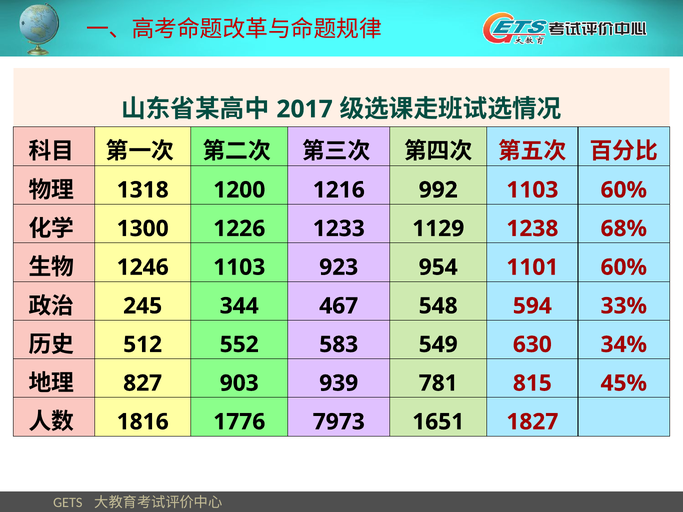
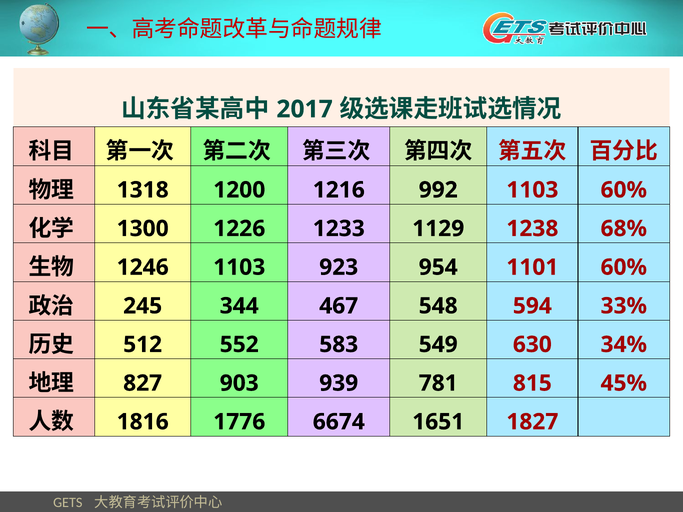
7973: 7973 -> 6674 (339, 422)
